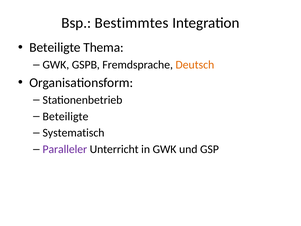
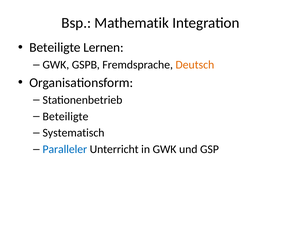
Bestimmtes: Bestimmtes -> Mathematik (132, 23)
Thema: Thema -> Lernen (104, 47)
Paralleler colour: purple -> blue (65, 149)
